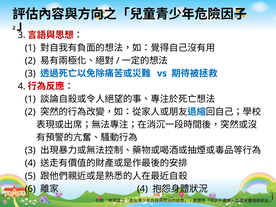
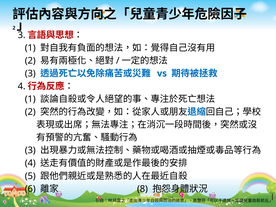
4: 4 -> 8 (142, 189)
